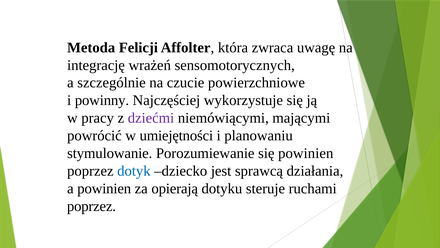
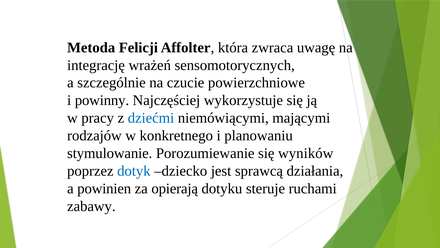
dziećmi colour: purple -> blue (151, 118)
powrócić: powrócić -> rodzajów (94, 135)
umiejętności: umiejętności -> konkretnego (176, 135)
się powinien: powinien -> wyników (306, 153)
poprzez: poprzez -> zabawy (91, 206)
